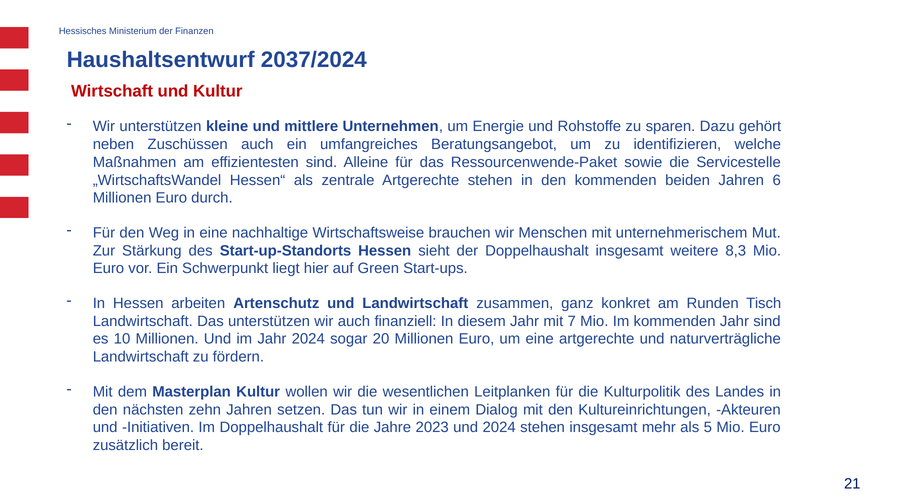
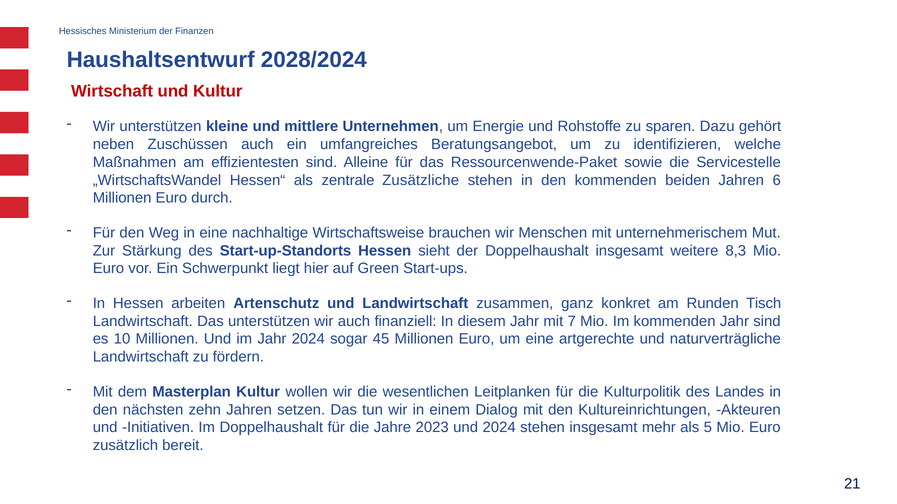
2037/2024: 2037/2024 -> 2028/2024 (314, 60)
zentrale Artgerechte: Artgerechte -> Zusätzliche (421, 180)
20: 20 -> 45 (381, 339)
